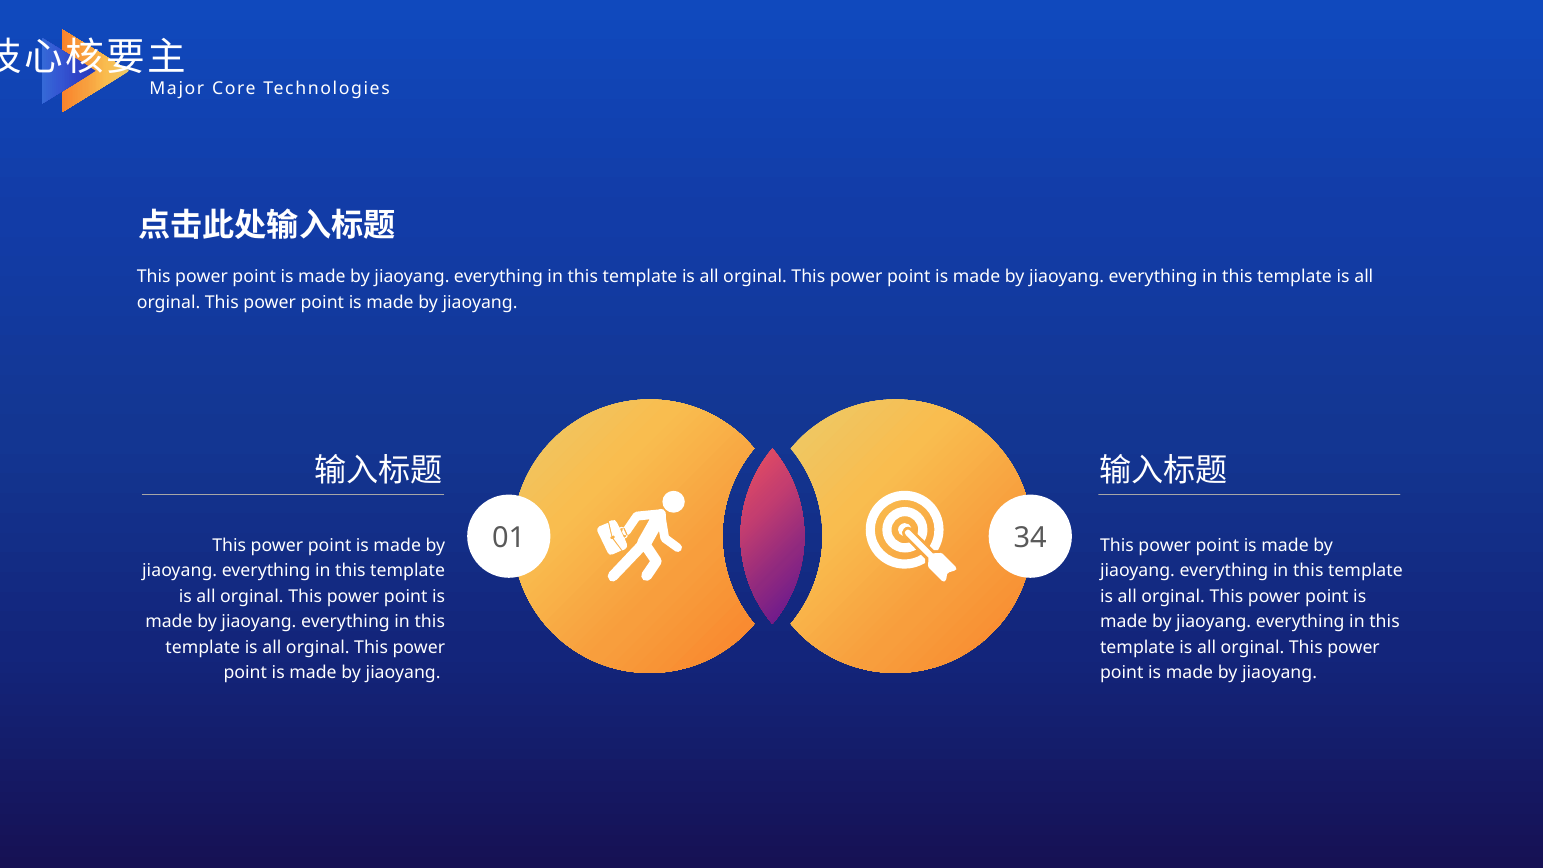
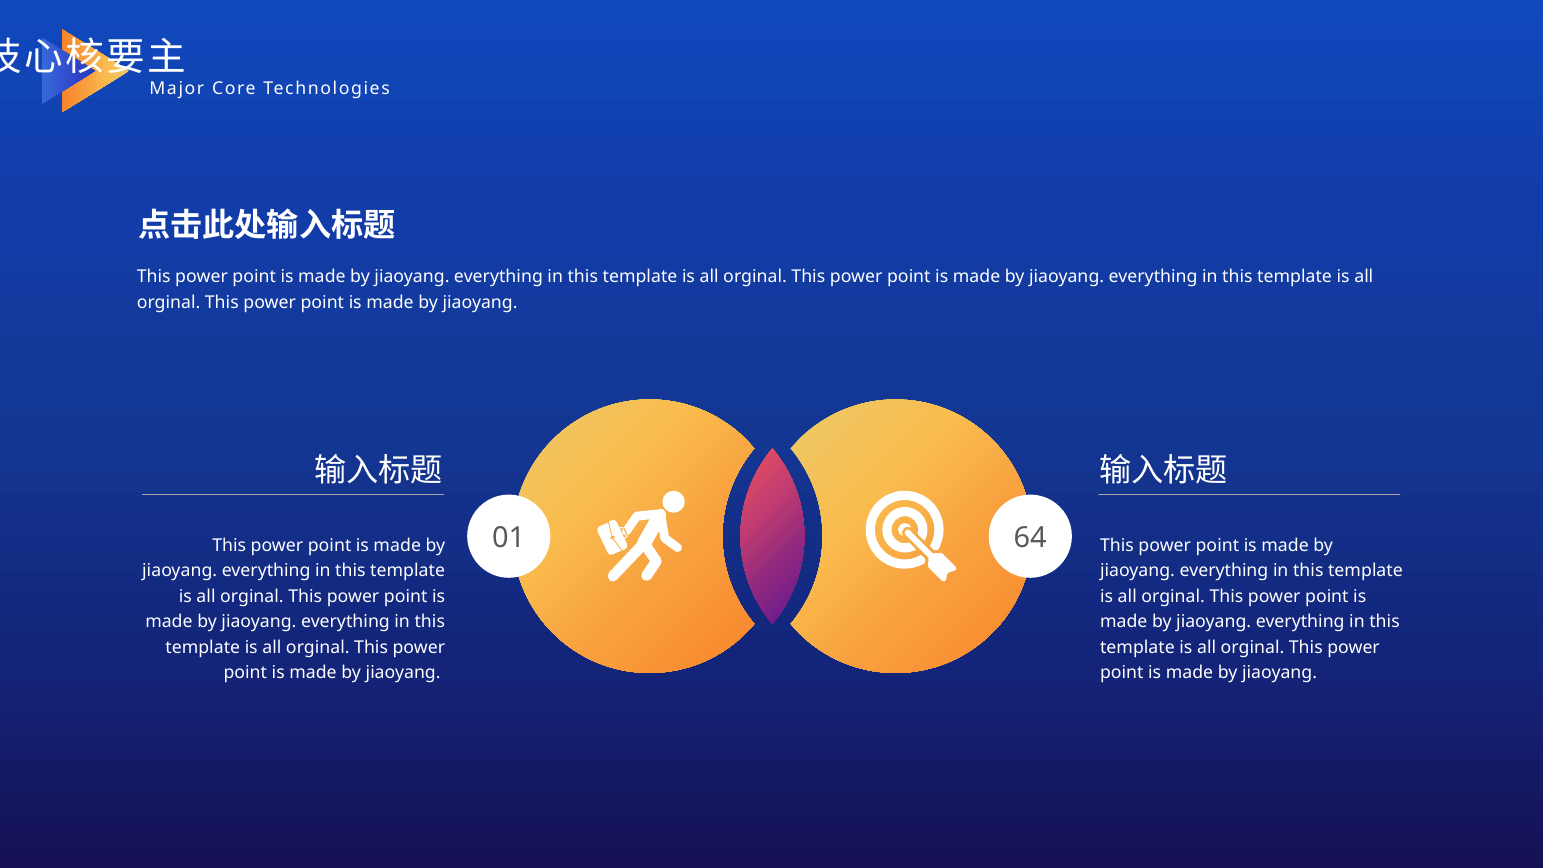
34: 34 -> 64 (1030, 538)
